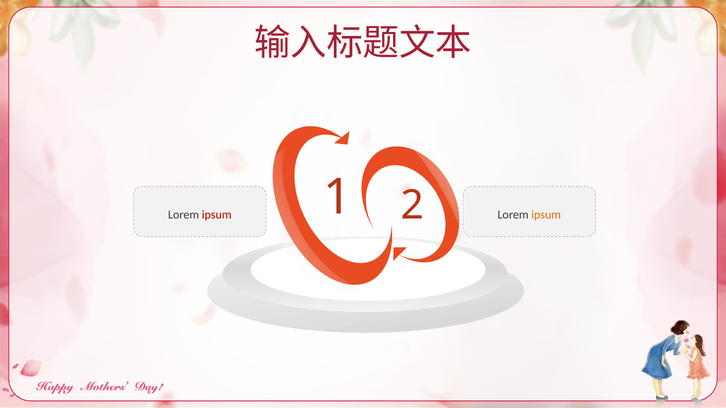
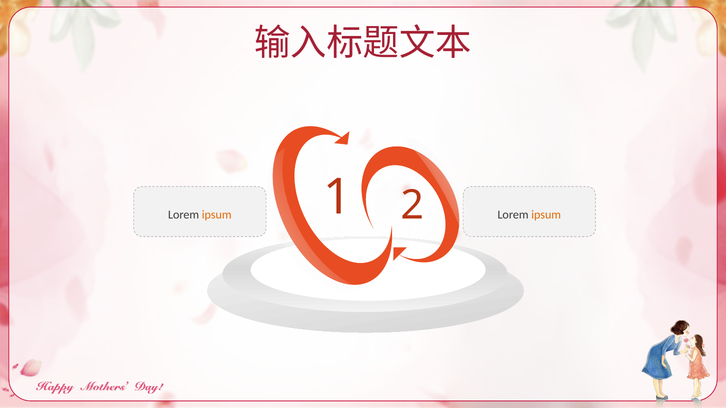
ipsum colour: red -> orange (217, 215)
